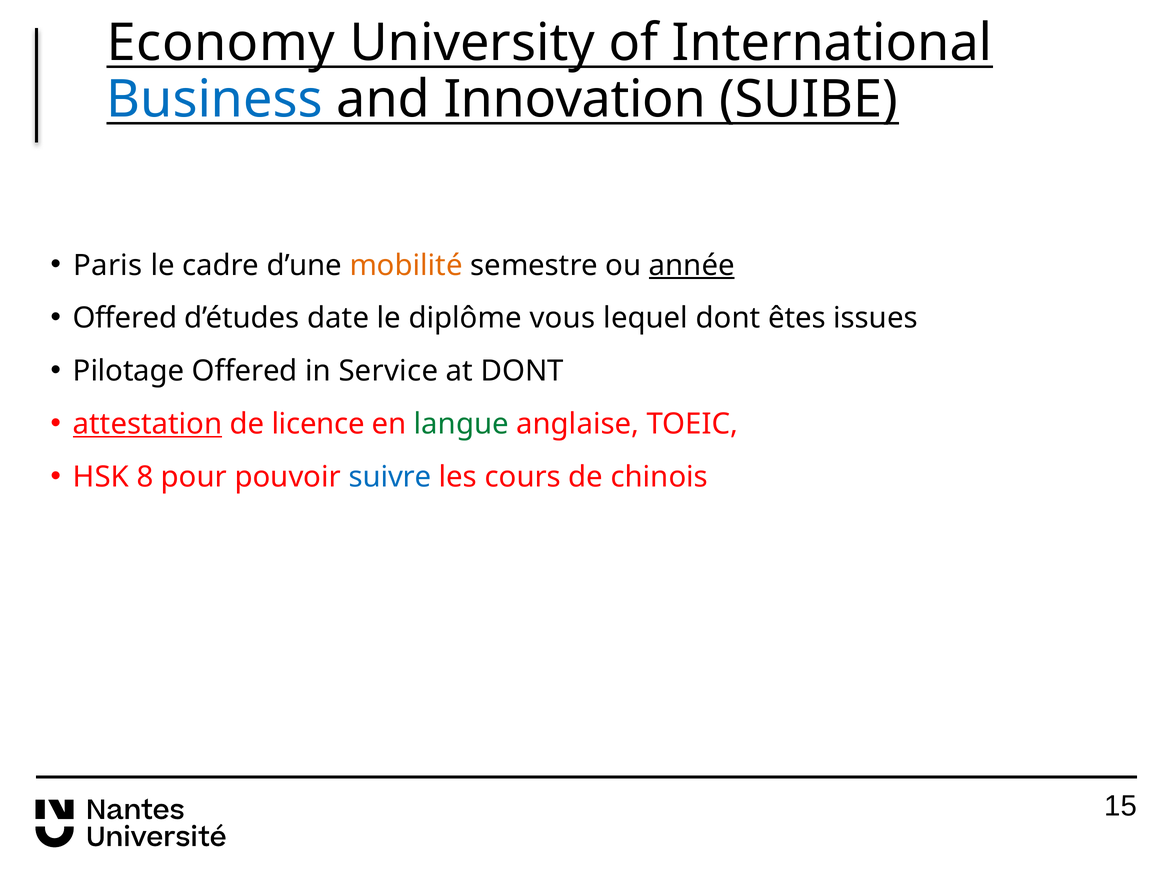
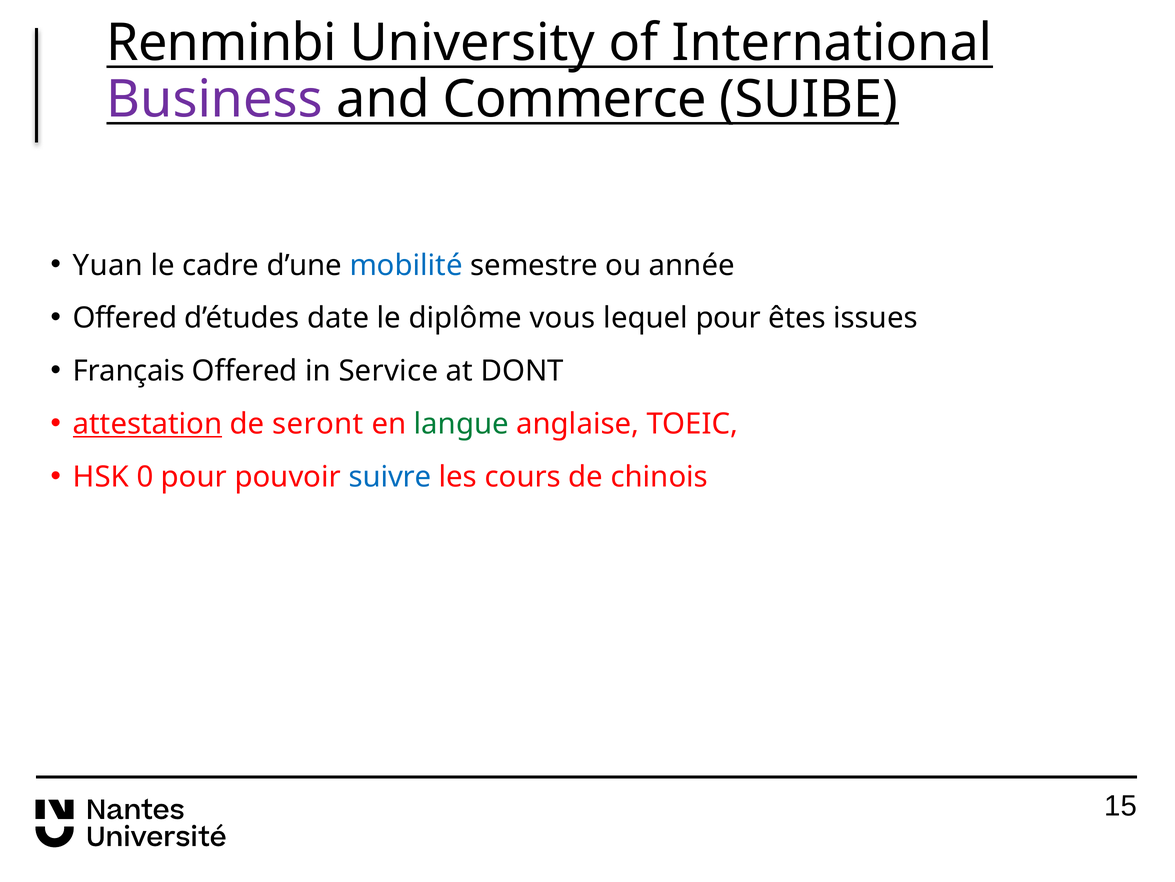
Economy: Economy -> Renminbi (221, 43)
Business colour: blue -> purple (215, 99)
Innovation: Innovation -> Commerce (575, 99)
Paris: Paris -> Yuan (108, 265)
mobilité colour: orange -> blue (406, 265)
année underline: present -> none (692, 265)
lequel dont: dont -> pour (728, 318)
Pilotage: Pilotage -> Français (129, 371)
licence: licence -> seront (318, 424)
8: 8 -> 0 (145, 477)
